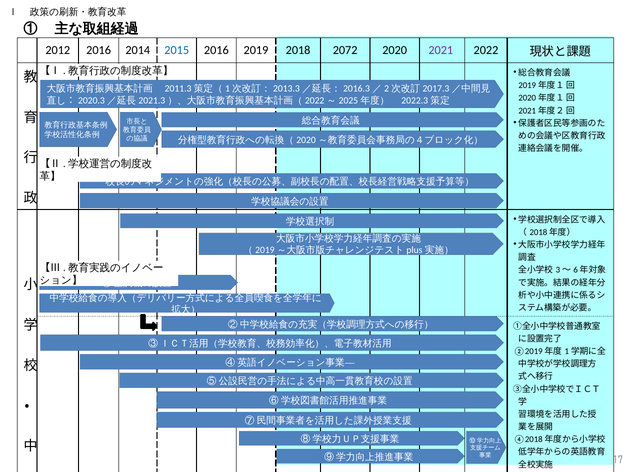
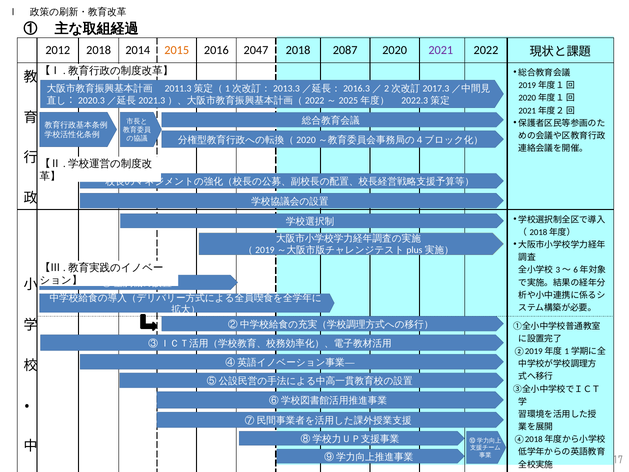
2012 2016: 2016 -> 2018 (99, 50)
2015 colour: blue -> orange (177, 50)
2019: 2019 -> 2047 (256, 50)
2072: 2072 -> 2087 (345, 50)
